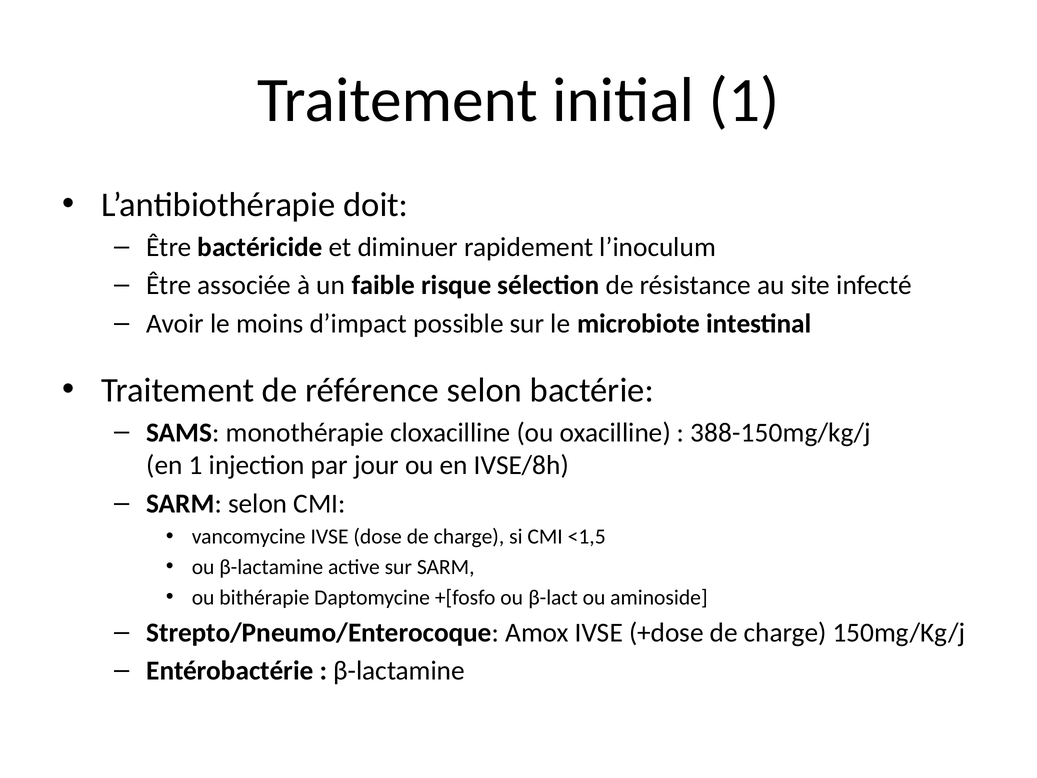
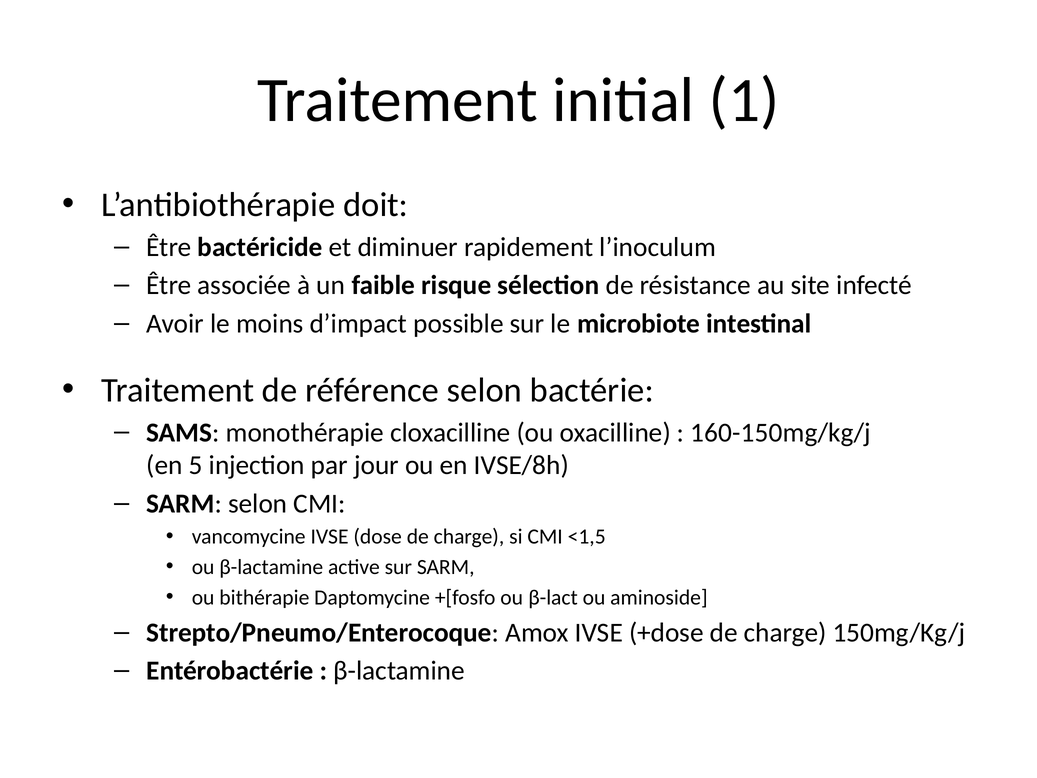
388-150mg/kg/j: 388-150mg/kg/j -> 160-150mg/kg/j (781, 432)
en 1: 1 -> 5 (196, 465)
